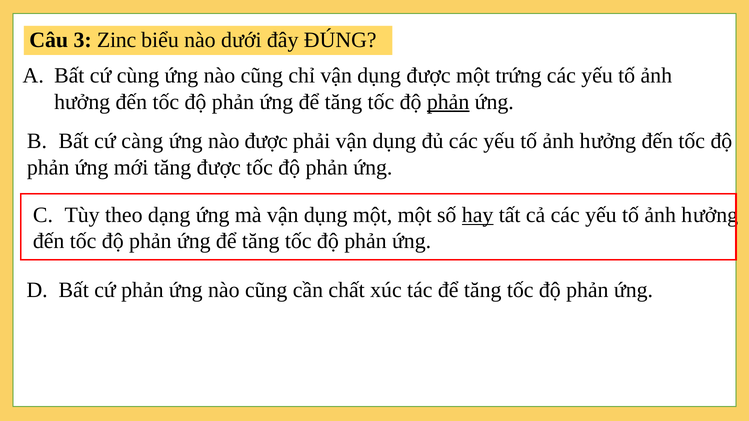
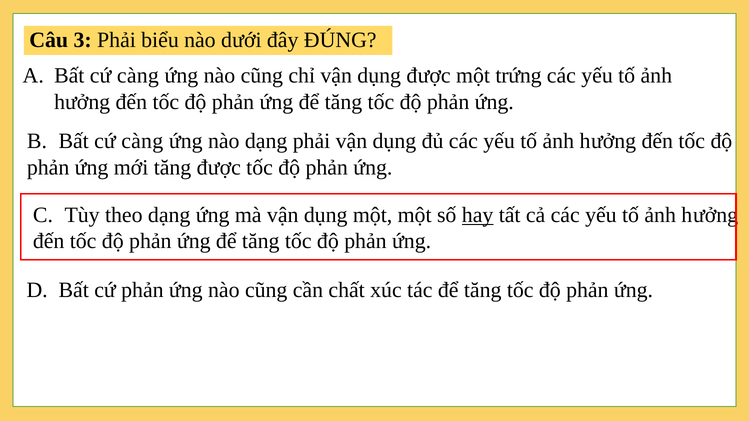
3 Zinc: Zinc -> Phải (116, 40)
cùng: cùng -> càng (138, 76)
phản underline: present -> none (448, 102)
nào được: được -> dạng (266, 141)
